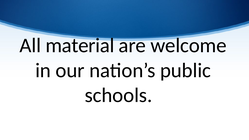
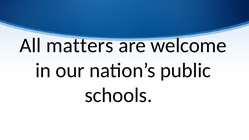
material: material -> matters (80, 46)
